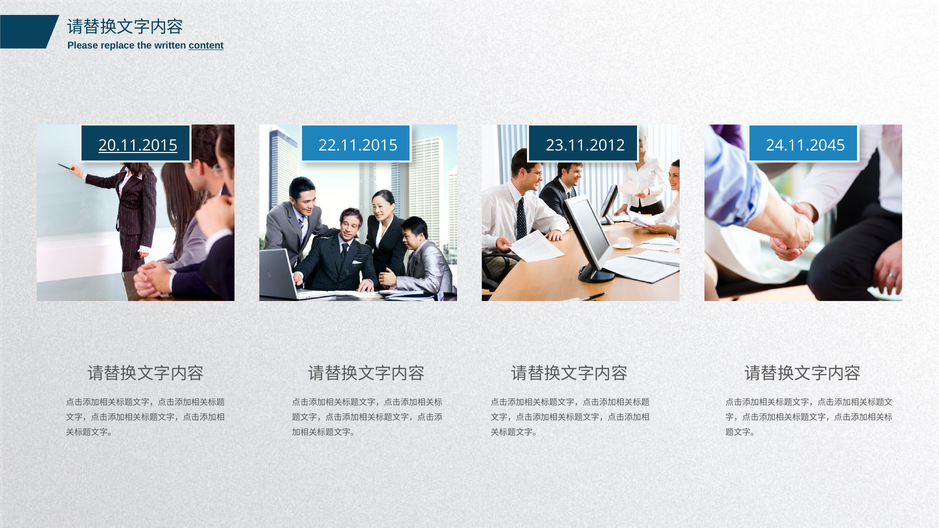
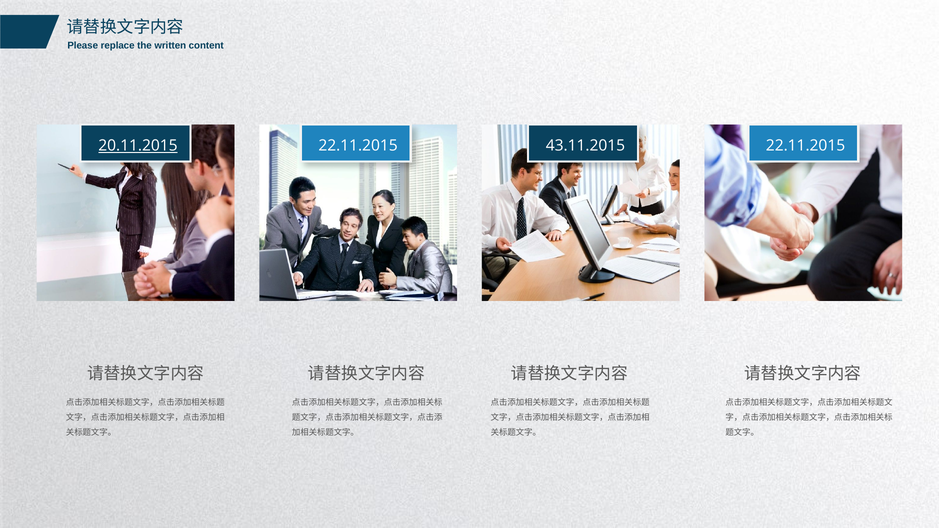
content underline: present -> none (206, 46)
23.11.2012: 23.11.2012 -> 43.11.2015 (585, 146)
24.11.2045: 24.11.2045 -> 22.11.2015 (806, 146)
